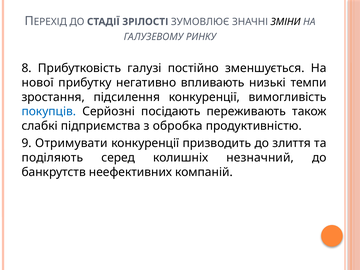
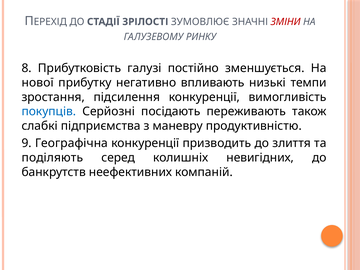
ЗМІНИ colour: black -> red (286, 22)
обробка: обробка -> маневру (178, 126)
Отримувати: Отримувати -> Географічна (71, 143)
незначний: незначний -> невигідних (260, 158)
